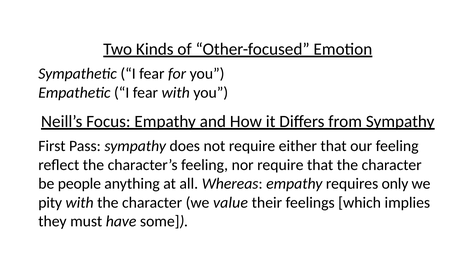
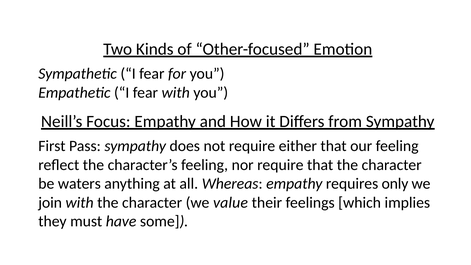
people: people -> waters (79, 184)
pity: pity -> join (50, 203)
